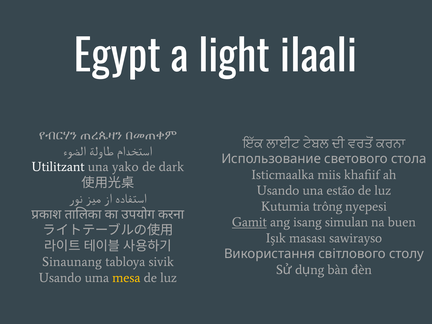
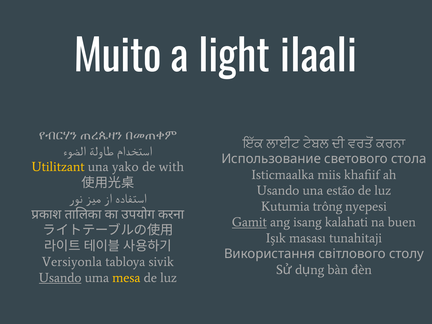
Egypt: Egypt -> Muito (118, 57)
Utilitzant colour: white -> yellow (58, 167)
dark: dark -> with (171, 167)
simulan: simulan -> kalahati (346, 222)
sawirayso: sawirayso -> tunahitaji (356, 238)
Sinaunang: Sinaunang -> Versiyonla (72, 262)
Usando underline: none -> present (60, 278)
